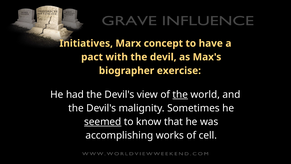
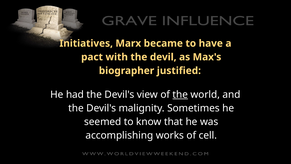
concept: concept -> became (163, 43)
exercise: exercise -> justified (179, 71)
seemed underline: present -> none (103, 122)
